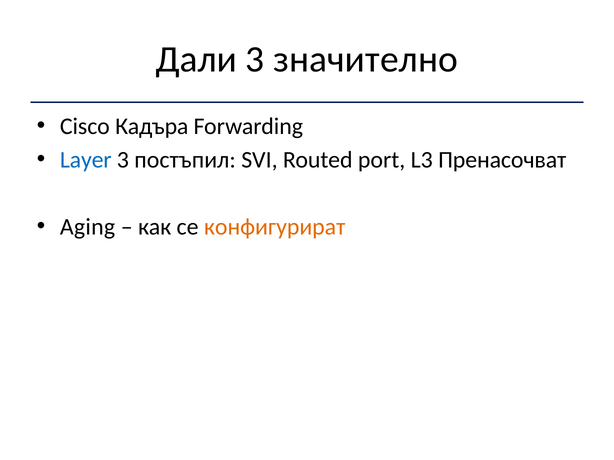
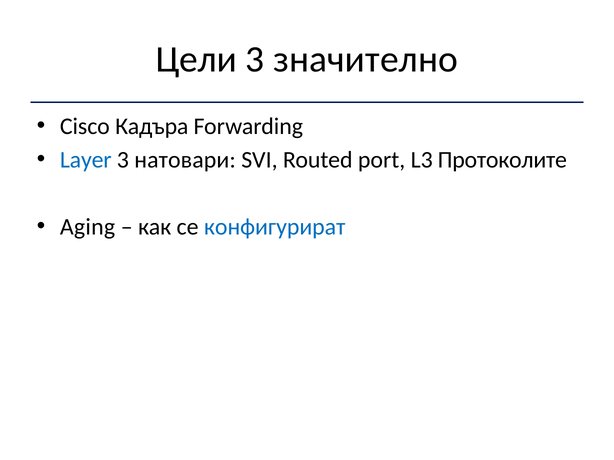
Дали: Дали -> Цели (196, 59)
постъпил: постъпил -> натовари (185, 160)
Пренасочват: Пренасочват -> Протоколите (502, 160)
конфигурират colour: orange -> blue (275, 227)
